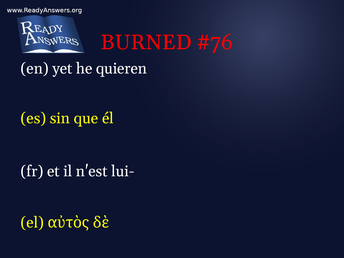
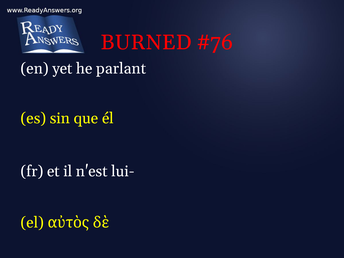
quieren: quieren -> parlant (121, 69)
